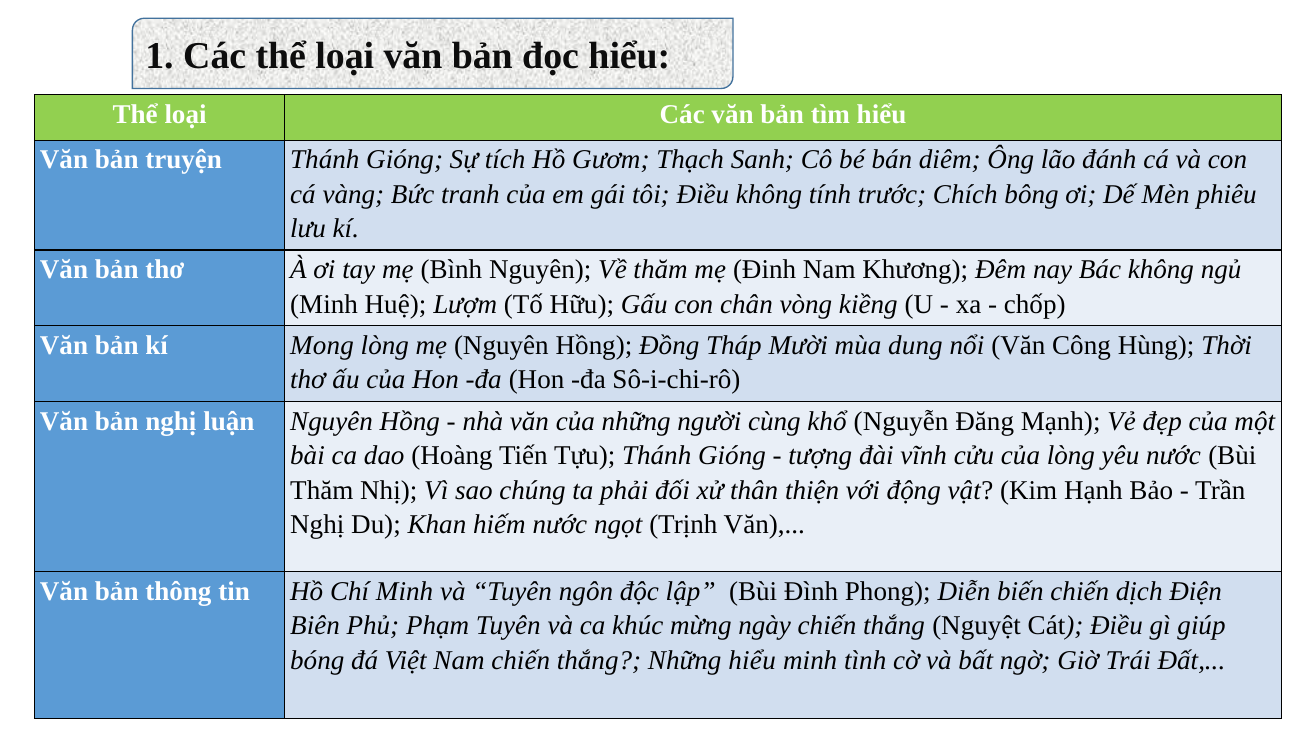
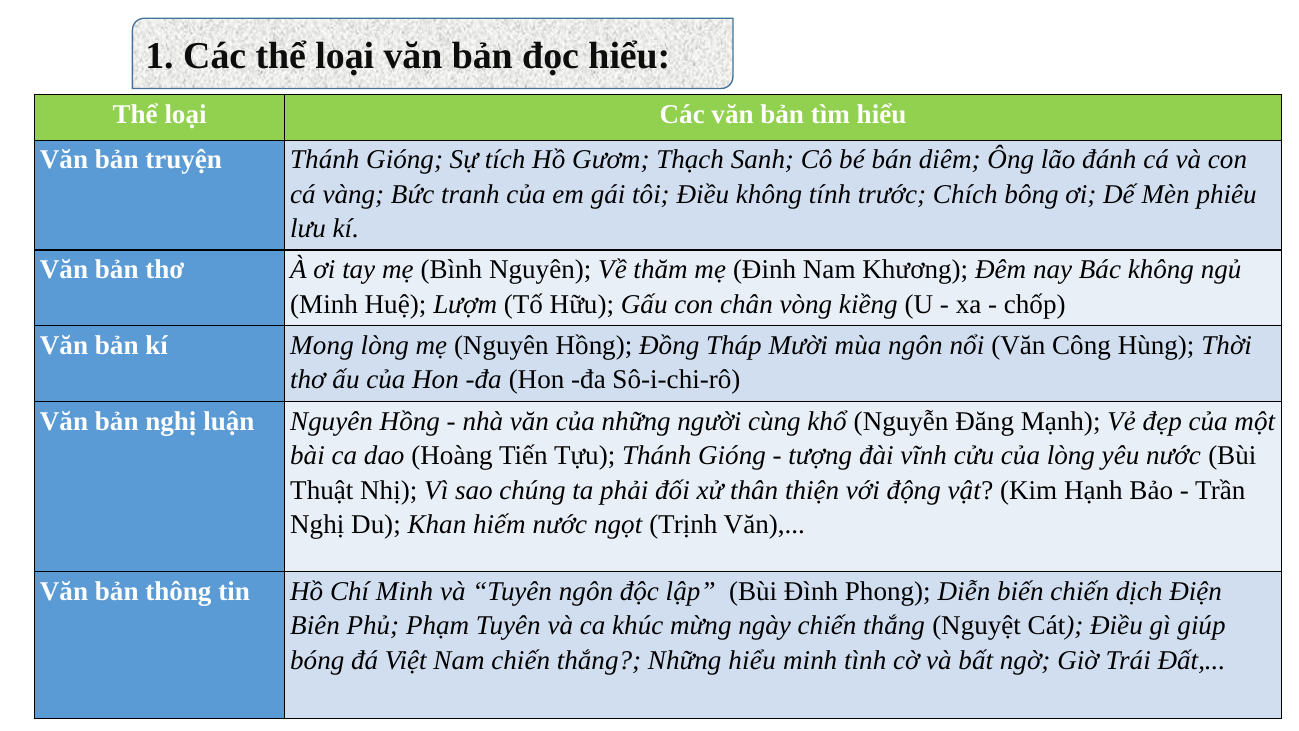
mùa dung: dung -> ngôn (915, 345)
Thăm: Thăm -> Thuật (322, 490)
